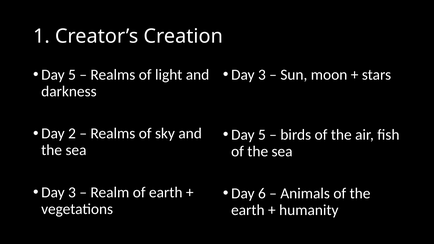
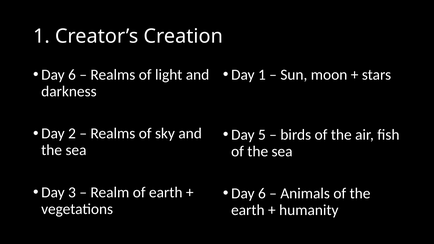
3: 3 -> 1 (262, 75)
5: 5 -> 6 (72, 75)
